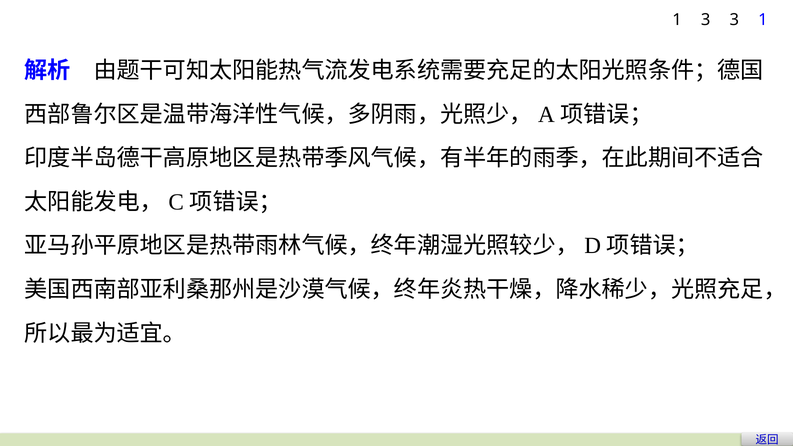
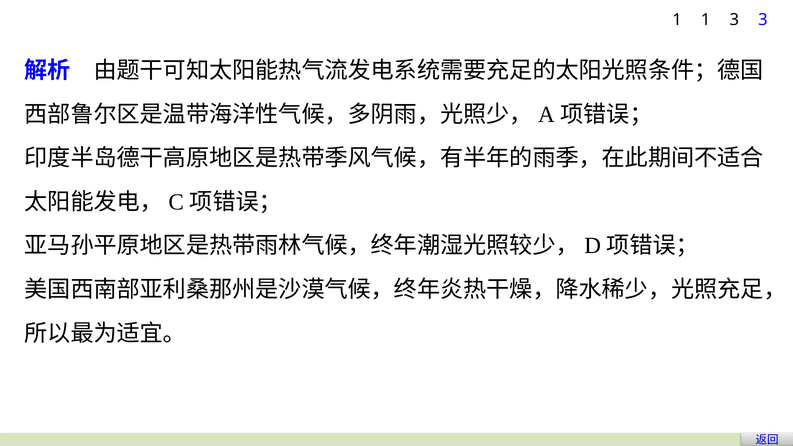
1 3: 3 -> 1 (706, 20)
3 1: 1 -> 3 (763, 20)
